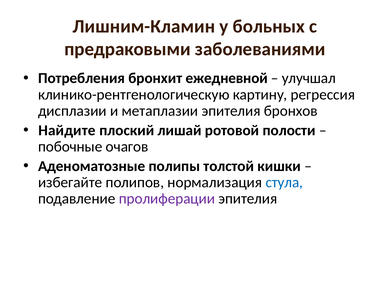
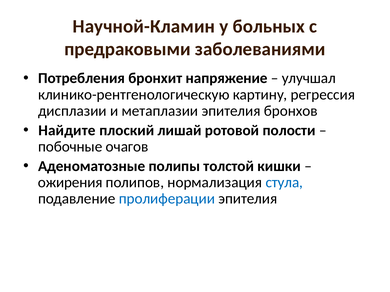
Лишним-Кламин: Лишним-Кламин -> Научной-Кламин (144, 26)
ежедневной: ежедневной -> напряжение (227, 78)
избегайте: избегайте -> ожирения (70, 183)
пролиферации colour: purple -> blue (167, 199)
